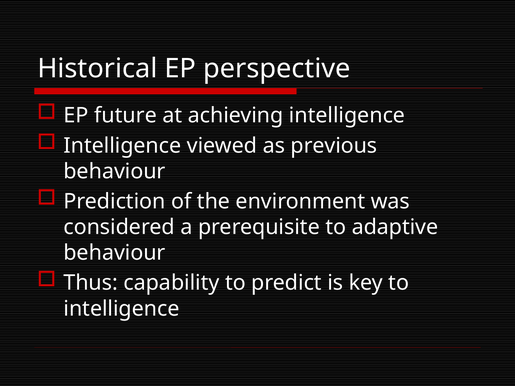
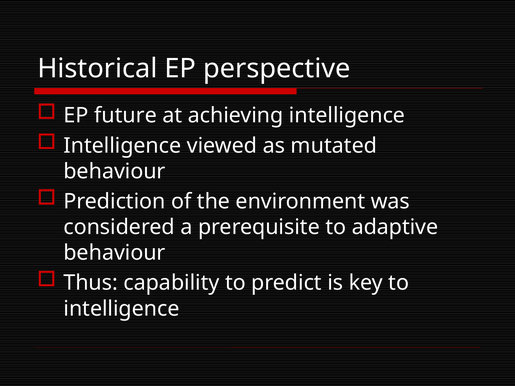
previous: previous -> mutated (334, 146)
